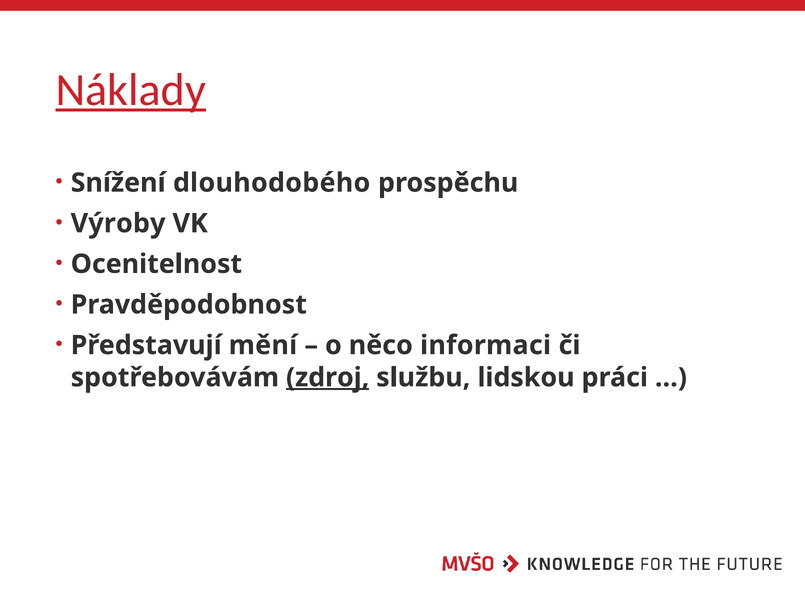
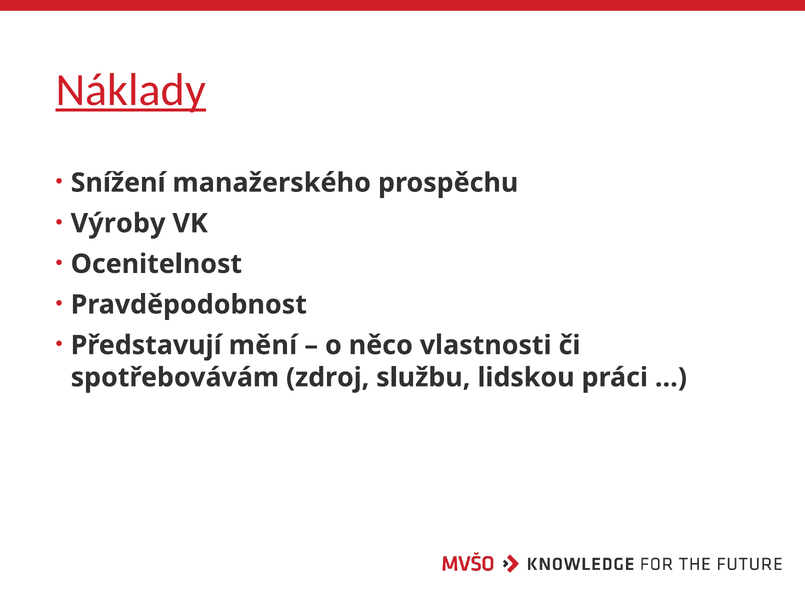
dlouhodobého: dlouhodobého -> manažerského (272, 183)
informaci: informaci -> vlastnosti (486, 345)
zdroj underline: present -> none (328, 377)
